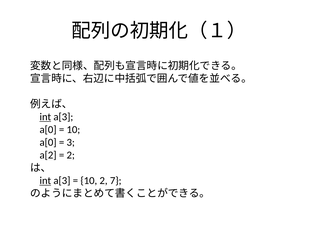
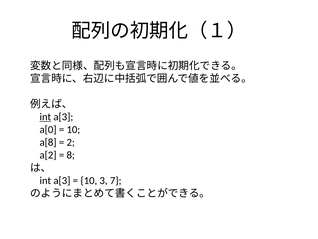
a[0: a[0 -> a[8 (48, 142)
3: 3 -> 2 (71, 142)
2: 2 -> 8 (71, 155)
int underline: present -> none (45, 180)
10 2: 2 -> 3 (104, 180)
